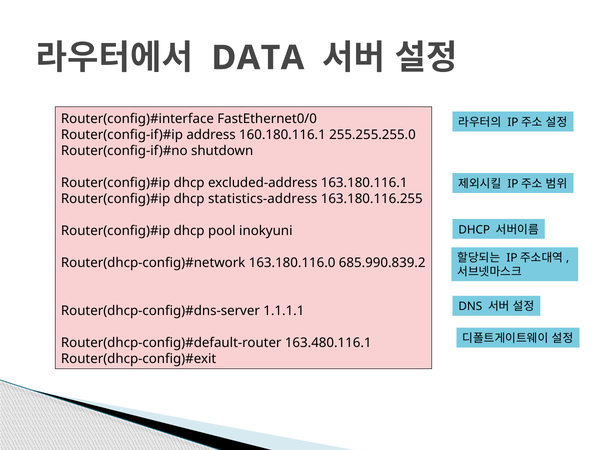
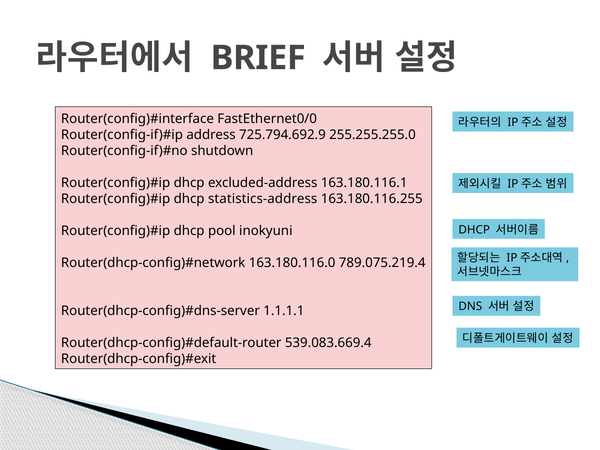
DATA: DATA -> BRIEF (258, 58)
160.180.116.1: 160.180.116.1 -> 725.794.692.9 (282, 135)
685.990.839.2: 685.990.839.2 -> 789.075.219.4 (382, 263)
163.480.116.1: 163.480.116.1 -> 539.083.669.4 (328, 343)
